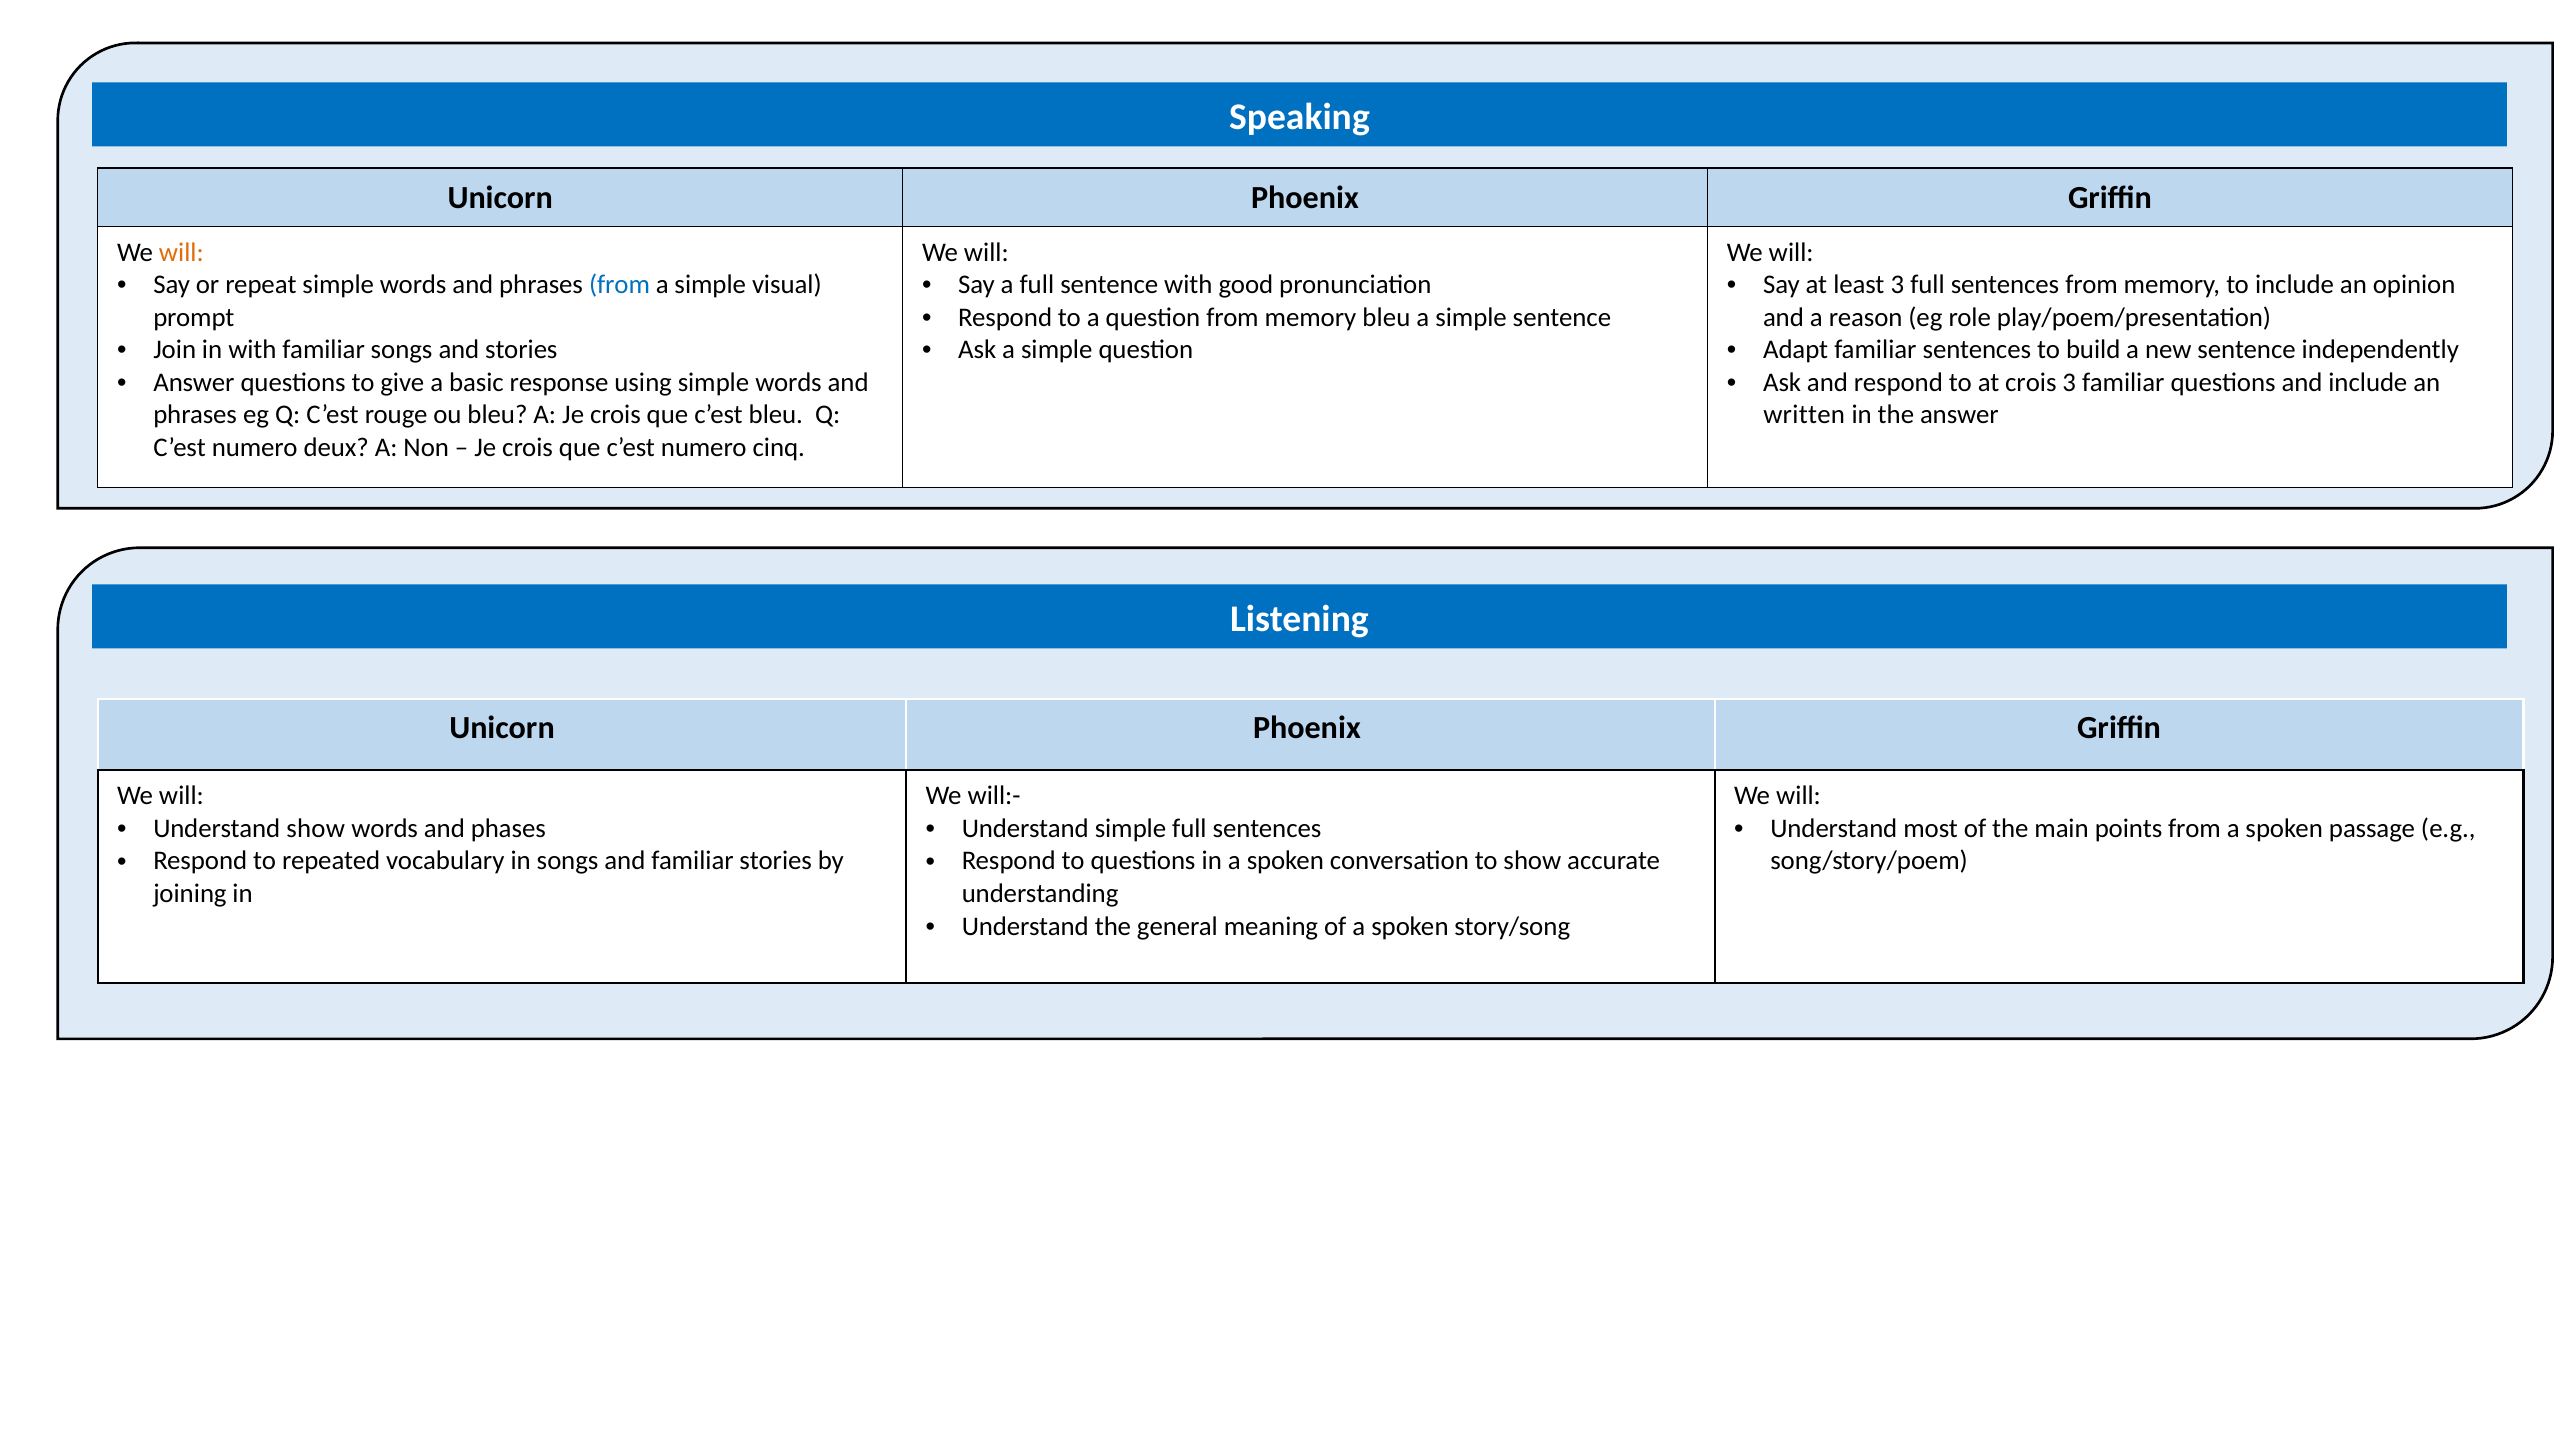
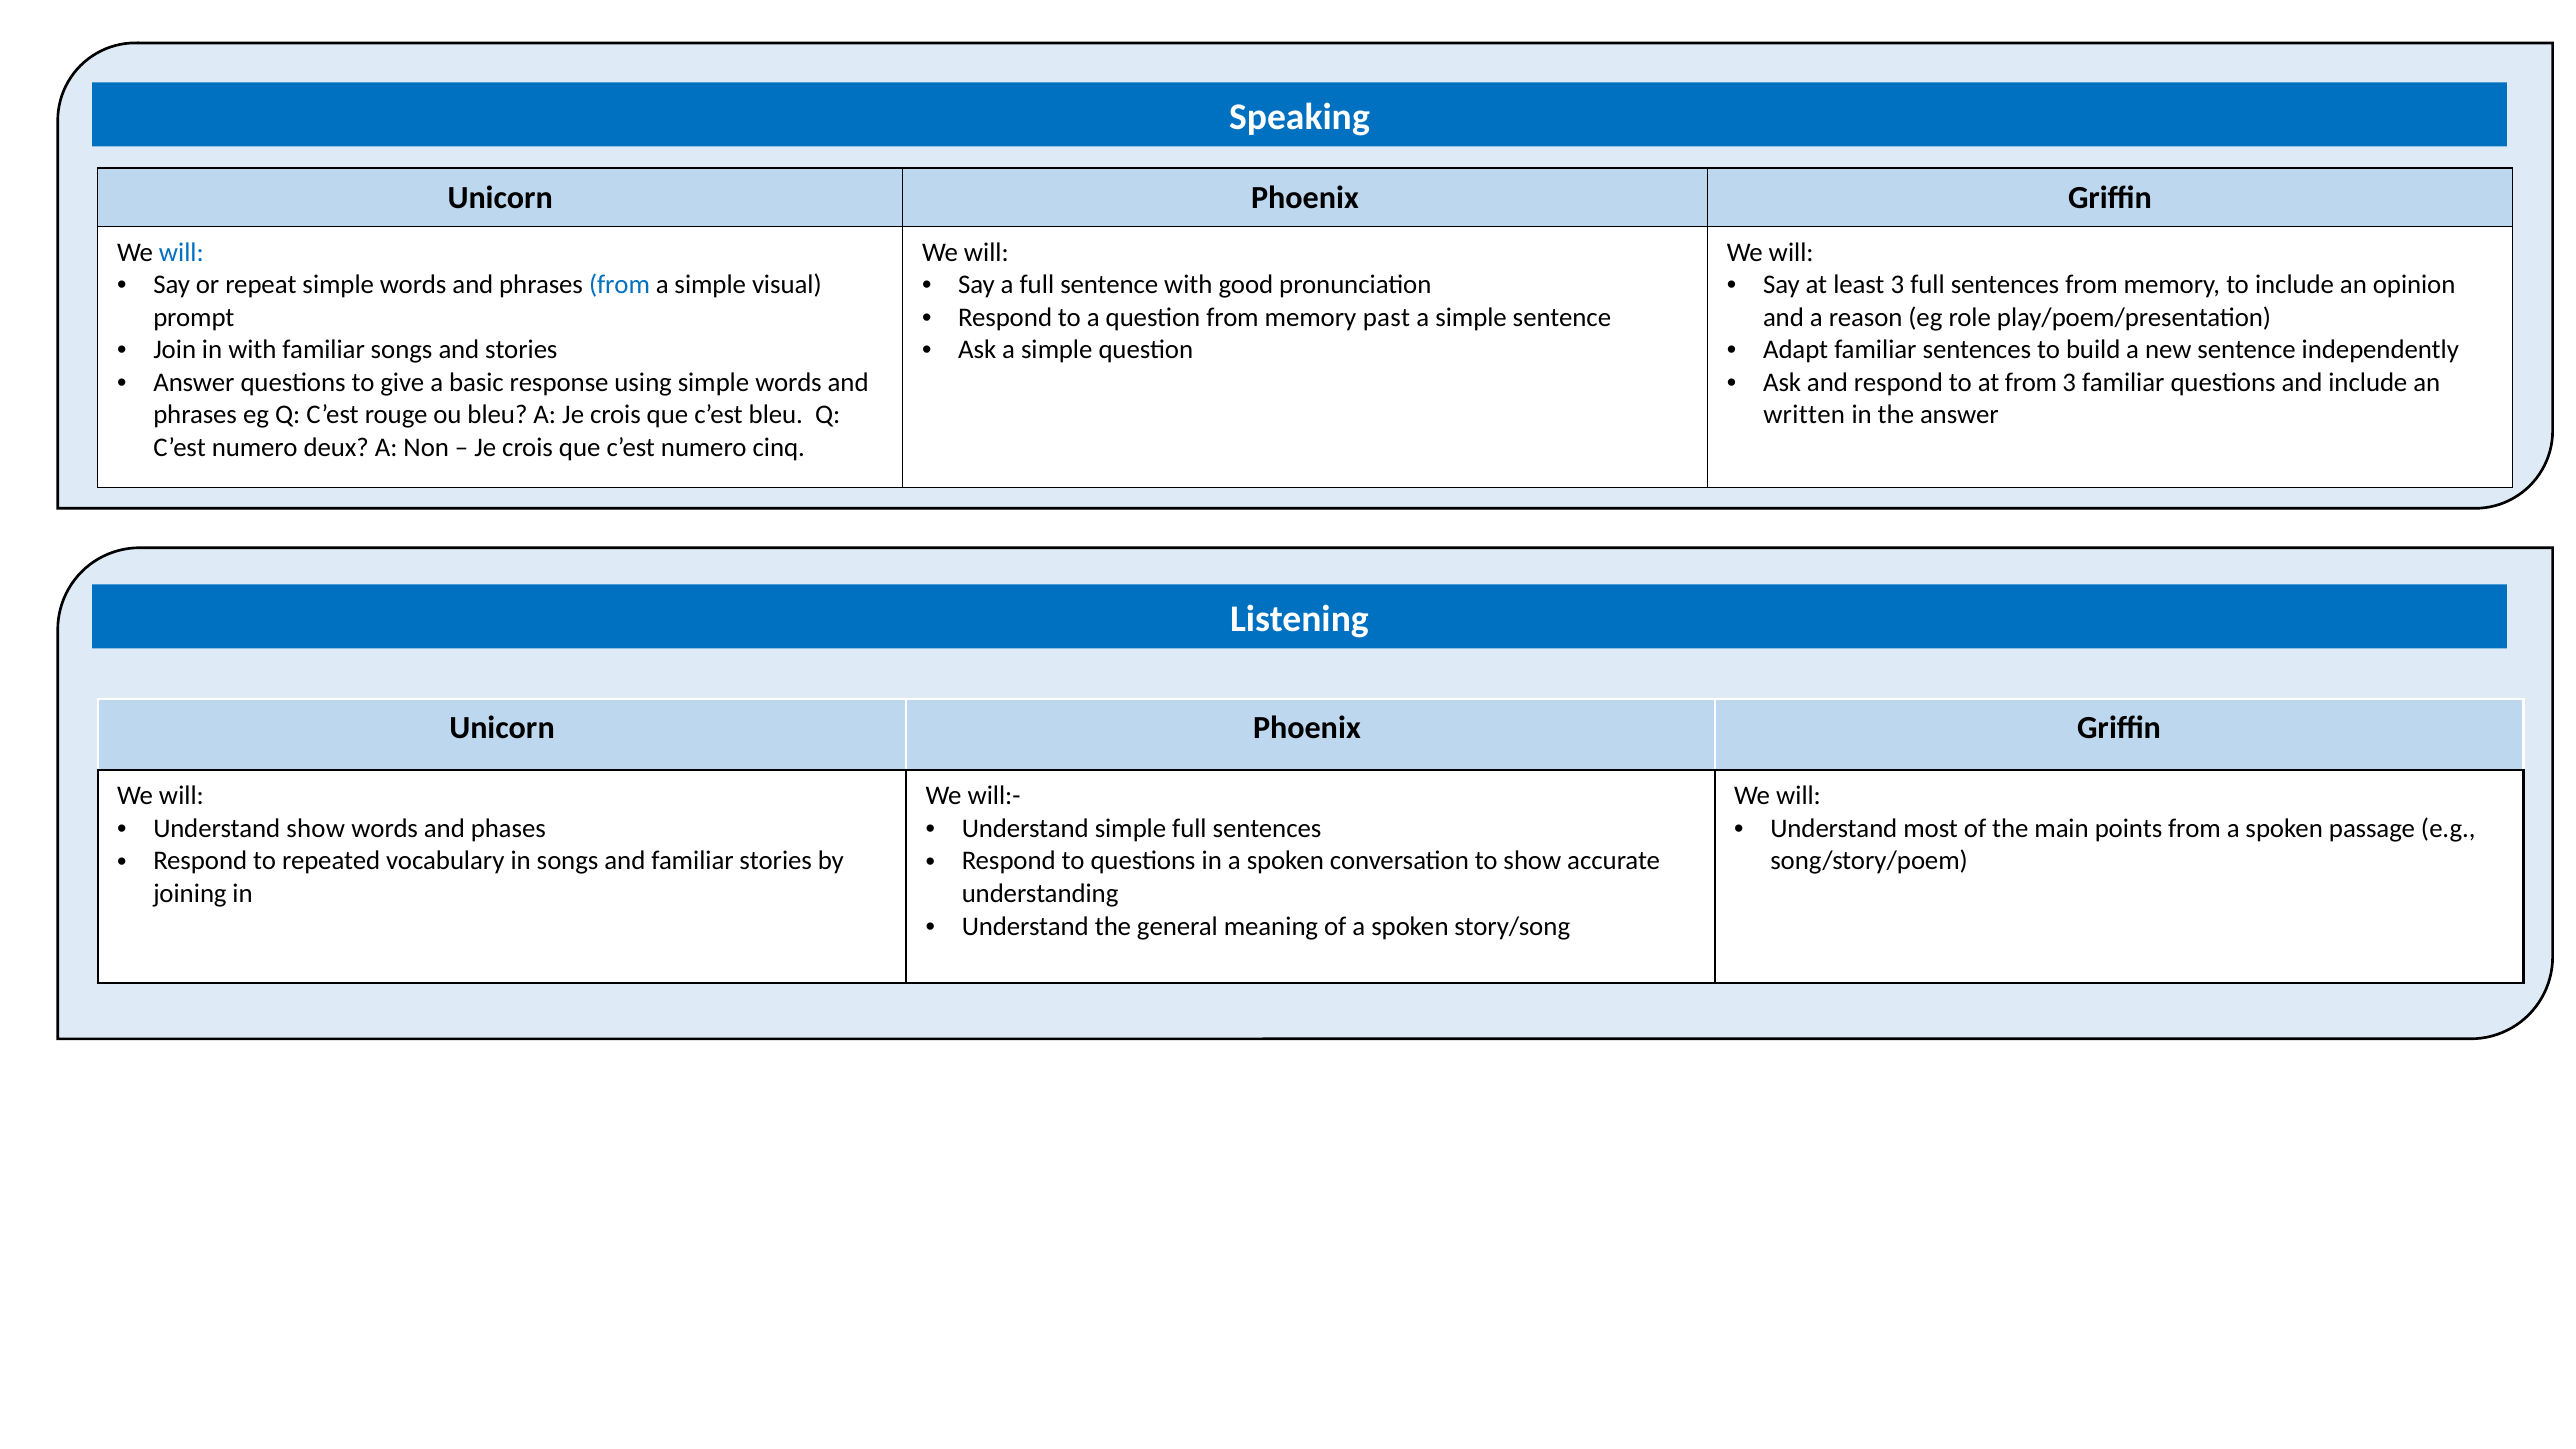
will colour: orange -> blue (181, 252)
memory bleu: bleu -> past (1386, 317)
at crois: crois -> from (2031, 383)
